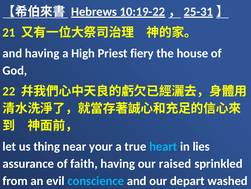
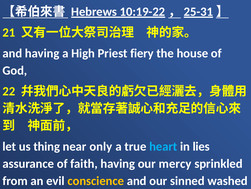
your: your -> only (101, 146)
raised: raised -> mercy (175, 163)
conscience colour: light blue -> yellow (96, 180)
depart: depart -> sinned (187, 180)
